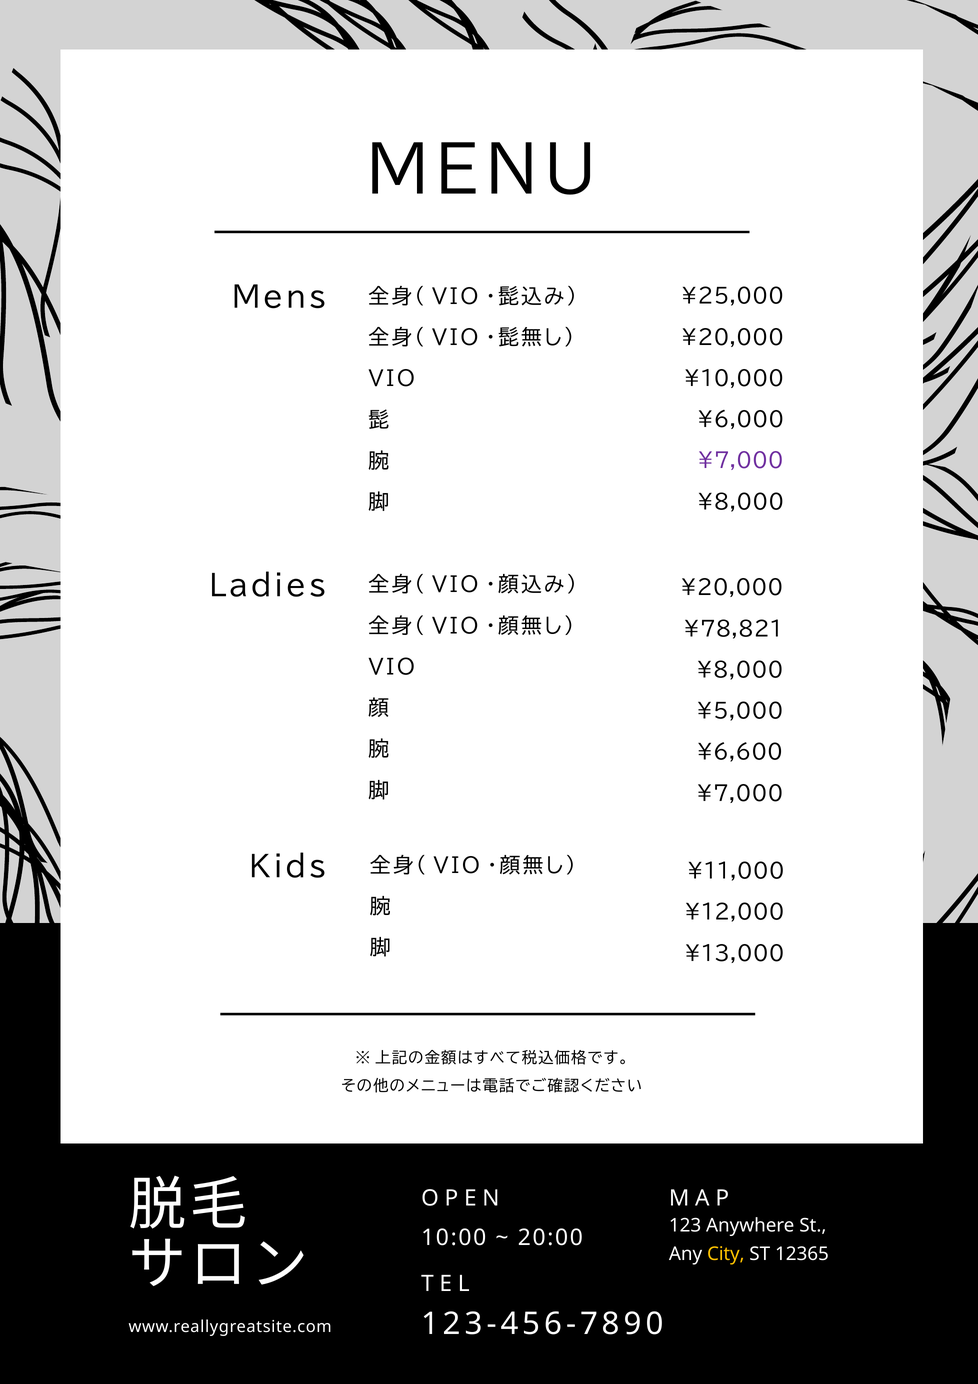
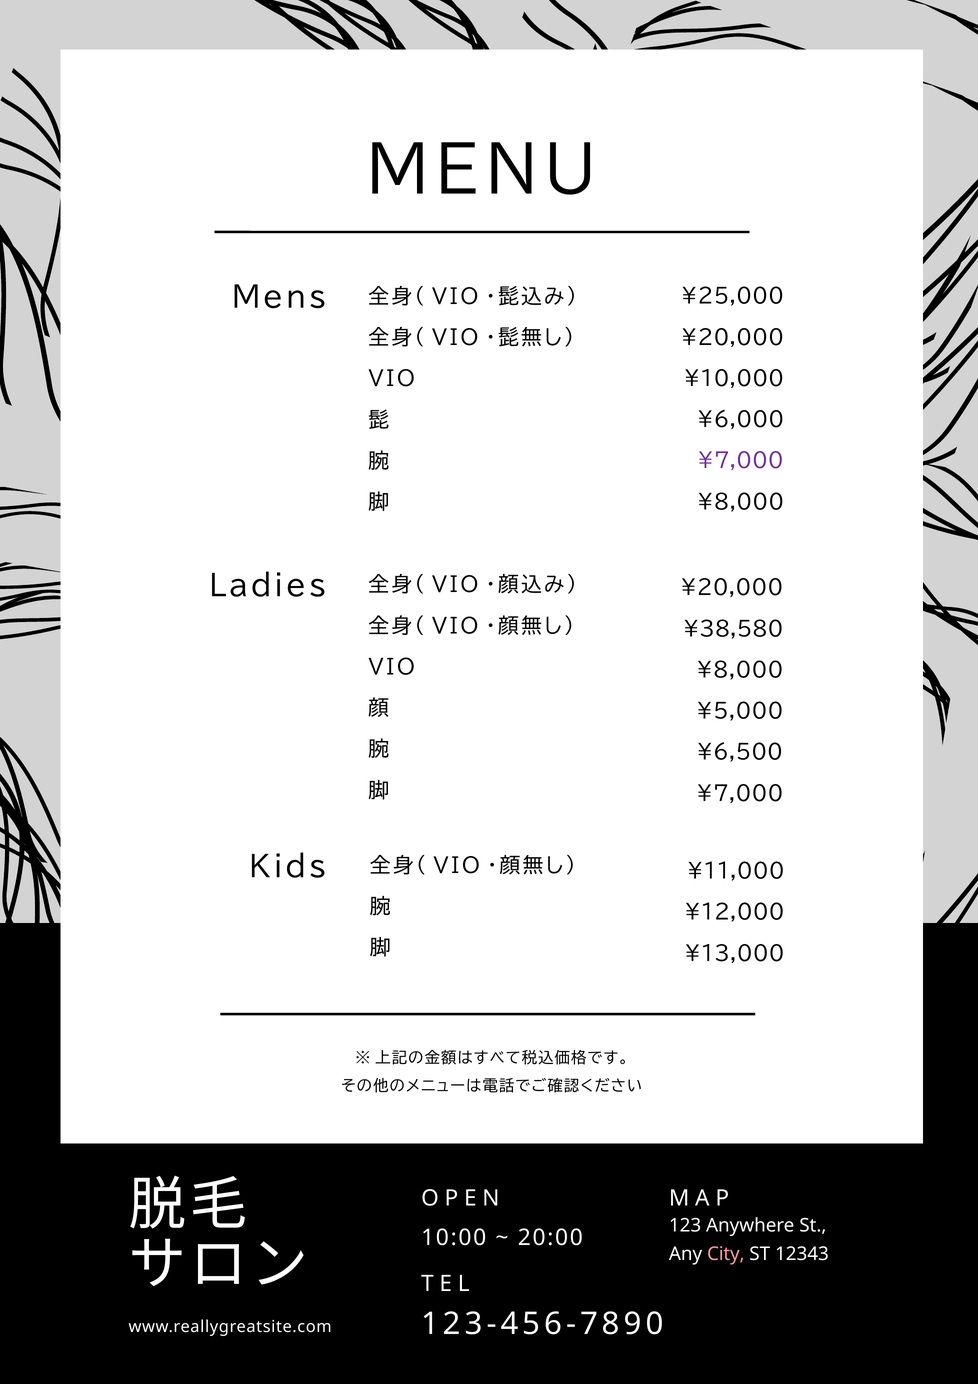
¥78,821: ¥78,821 -> ¥38,580 (733, 629)
¥6,600: ¥6,600 -> ¥6,500 (740, 752)
City colour: yellow -> pink (726, 1253)
12365: 12365 -> 12343 (802, 1253)
